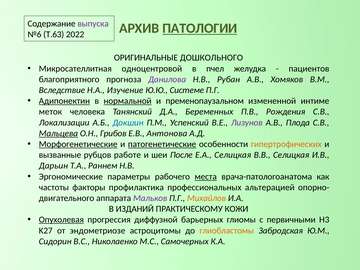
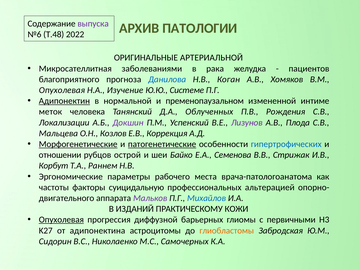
ПАТОЛОГИИ underline: present -> none (200, 28)
Т.63: Т.63 -> Т.48 (54, 35)
ДОШКОЛЬНОГО: ДОШКОЛЬНОГО -> АРТЕРИАЛЬНОЙ (211, 58)
одноцентровой: одноцентровой -> заболеваниями (152, 69)
пчел: пчел -> рака (215, 69)
Данилова colour: purple -> blue (167, 79)
Рубан: Рубан -> Коган (228, 79)
Вследствие: Вследствие -> Опухолевая (62, 90)
нормальной underline: present -> none (128, 101)
Беременных: Беременных -> Облученных (209, 112)
Докшин colour: blue -> purple (128, 123)
Мальцева underline: present -> none (58, 133)
Грибов: Грибов -> Козлов (113, 133)
Антонова: Антонова -> Коррекция (167, 133)
гипертрофических colour: orange -> blue (286, 144)
вызванные: вызванные -> отношении (60, 155)
работе: работе -> острой (127, 155)
После: После -> Байко (181, 155)
Е.А Селицкая: Селицкая -> Семенова (233, 155)
В.В Селицкая: Селицкая -> Стрижак (291, 155)
Дарьин: Дарьин -> Корбут (54, 166)
места underline: present -> none (206, 177)
профилактика: профилактика -> суицидальную (136, 187)
Михайлов colour: orange -> blue (207, 198)
эндометриозе: эндометриозе -> адипонектина (97, 231)
